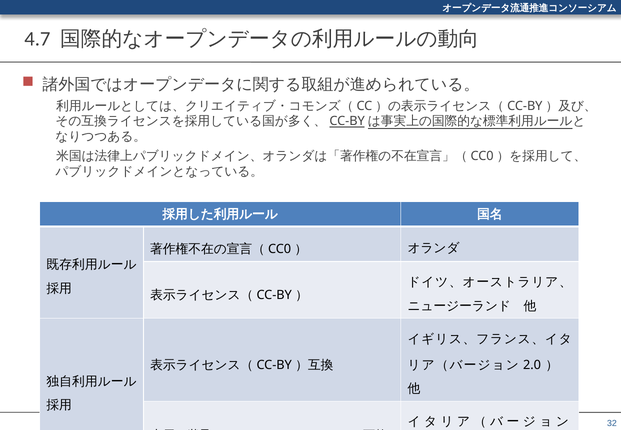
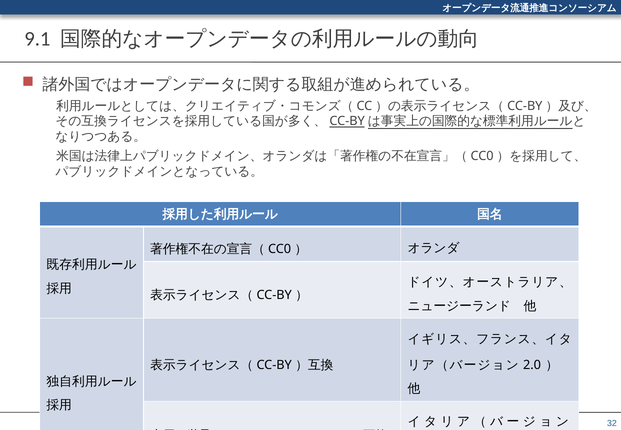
4.7: 4.7 -> 9.1 (37, 39)
